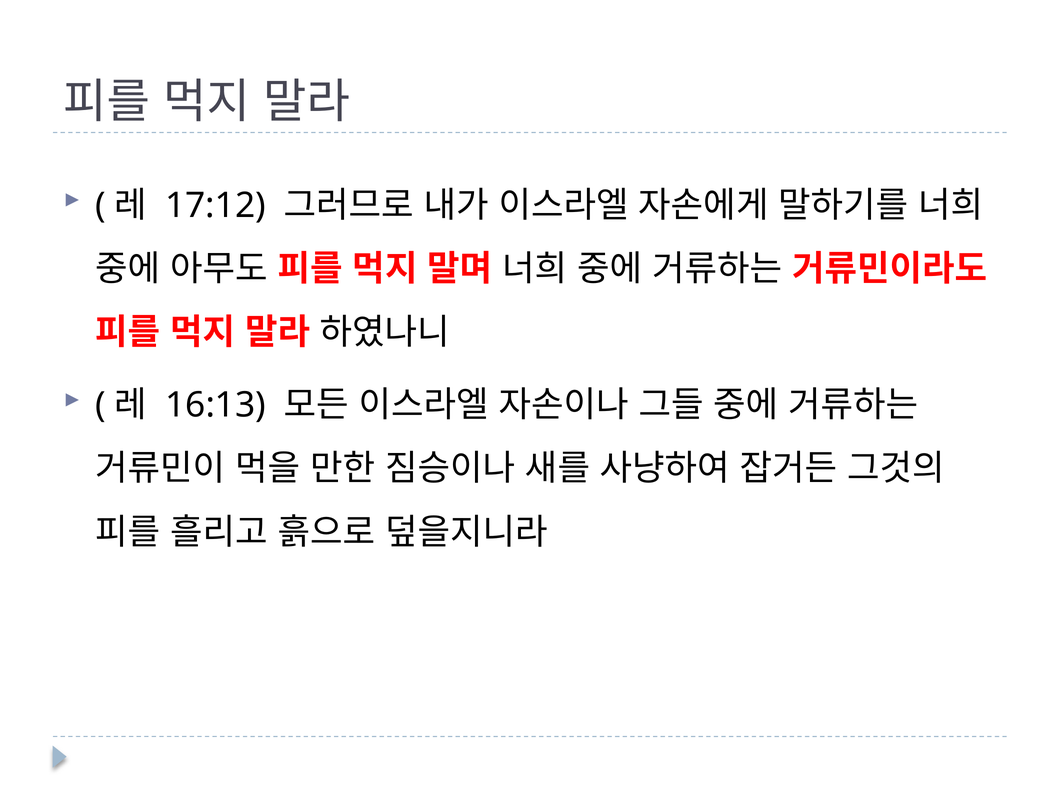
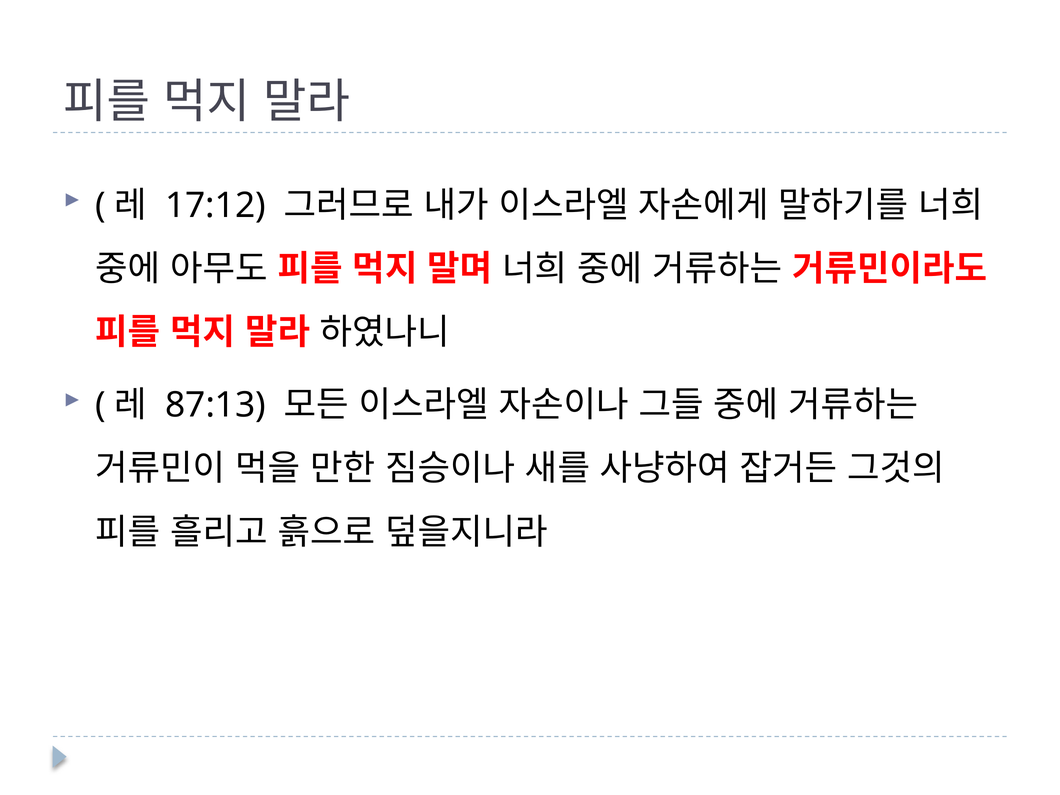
16:13: 16:13 -> 87:13 (216, 405)
